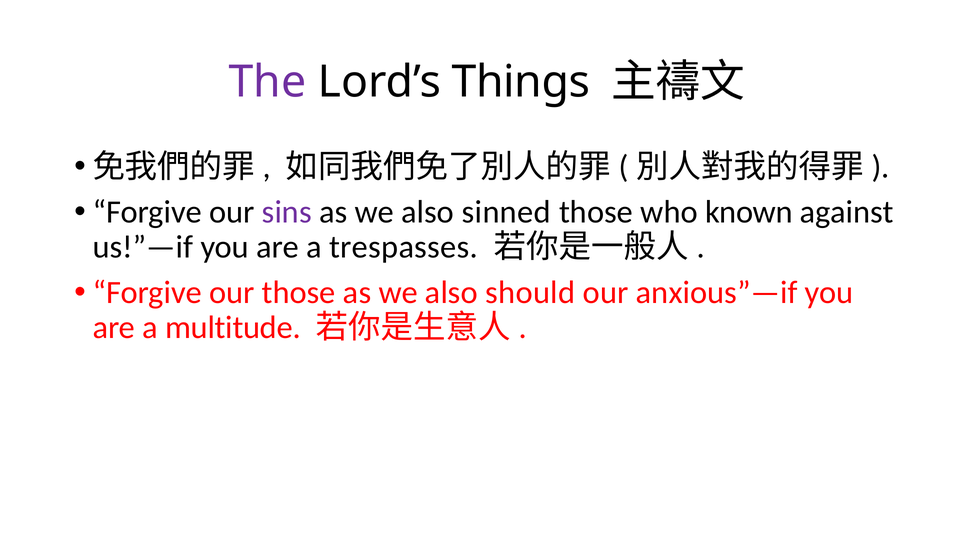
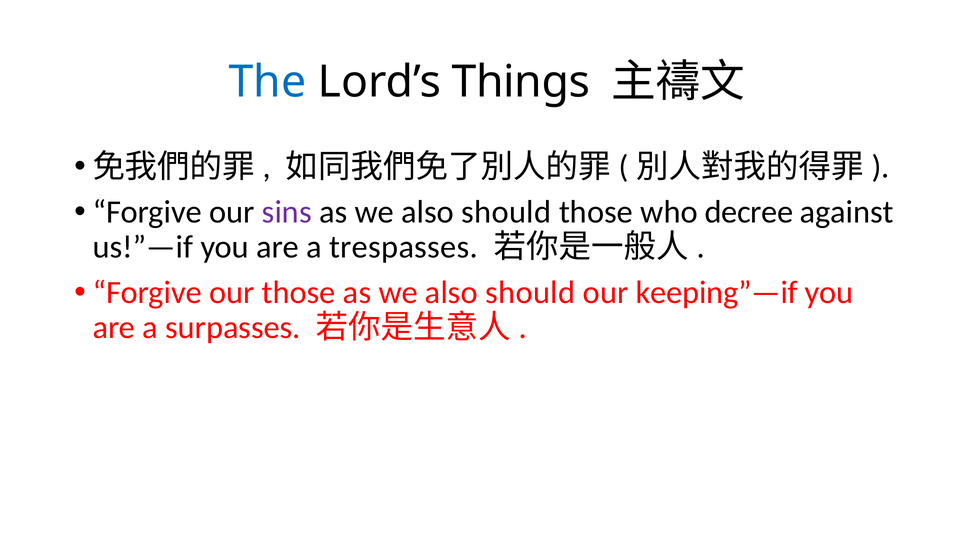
The colour: purple -> blue (267, 82)
sinned: sinned -> should (506, 212)
known: known -> decree (749, 212)
anxious”—if: anxious”—if -> keeping”—if (717, 292)
multitude: multitude -> surpasses (233, 327)
